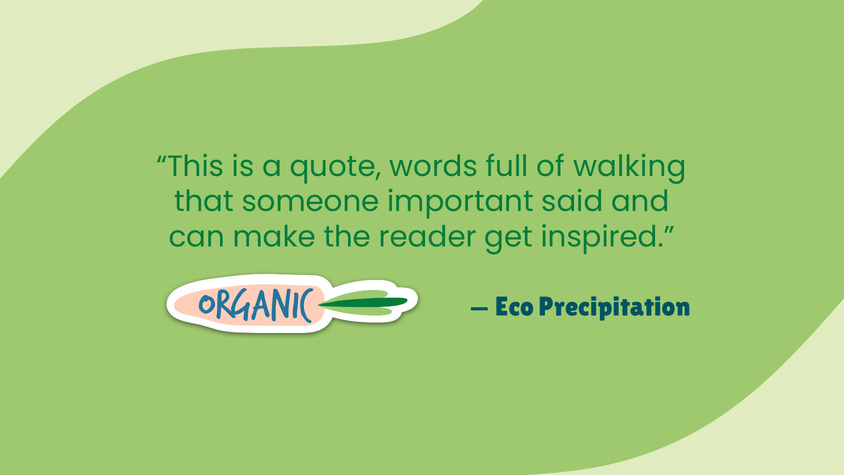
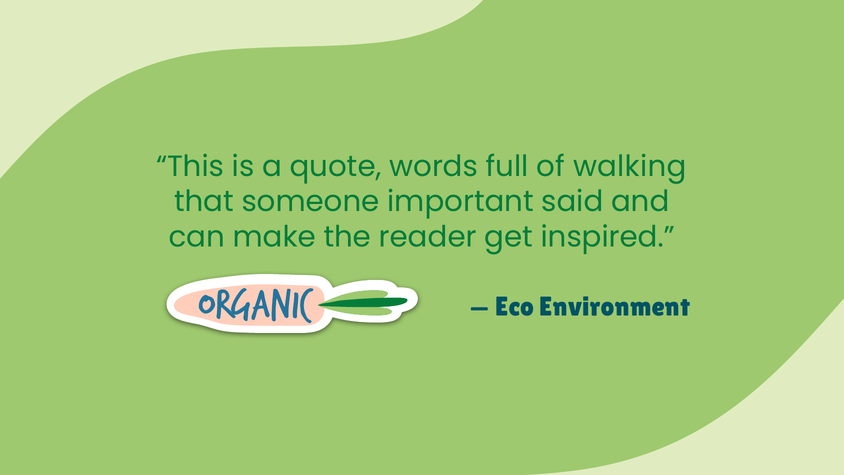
Precipitation: Precipitation -> Environment (615, 307)
